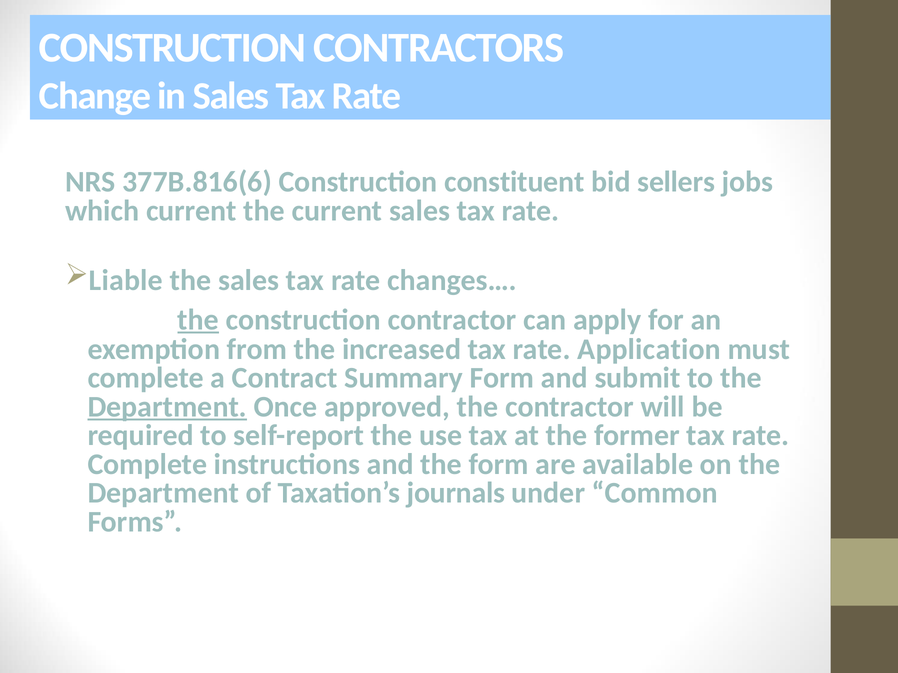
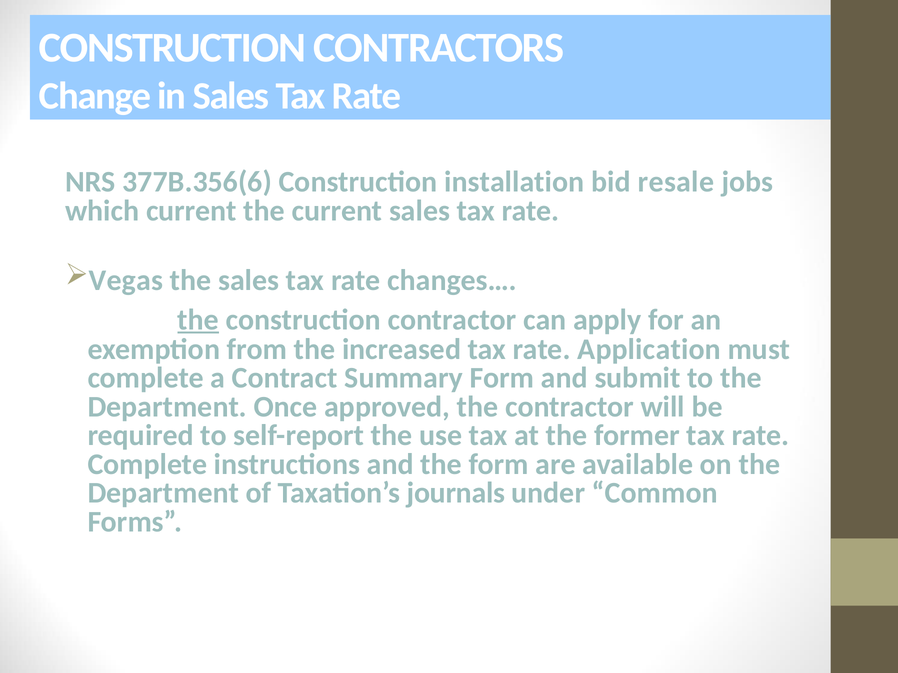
377B.816(6: 377B.816(6 -> 377B.356(6 (197, 182)
constituent: constituent -> installation (514, 182)
sellers: sellers -> resale (676, 182)
Liable: Liable -> Vegas (126, 280)
Department underline: present -> none (167, 407)
